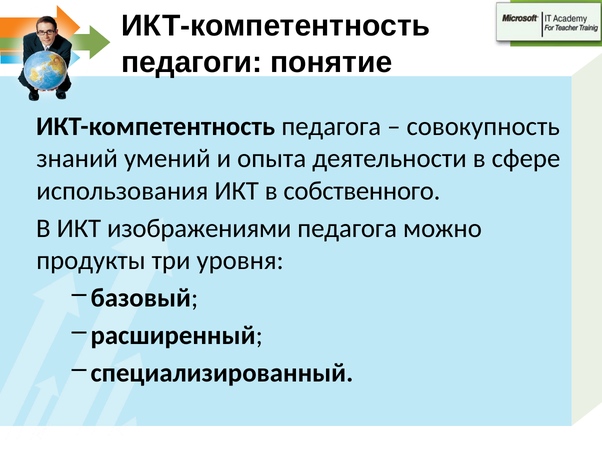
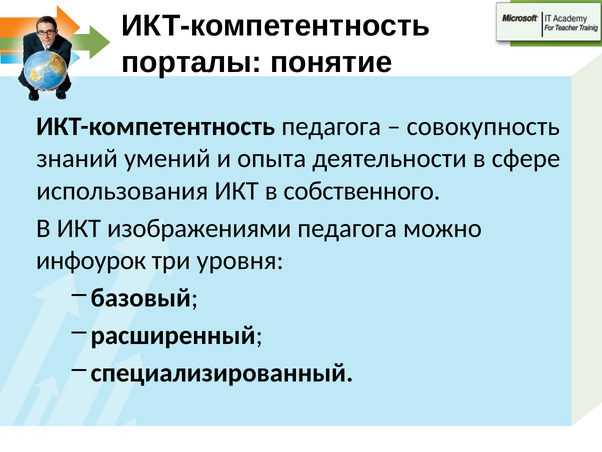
педагоги: педагоги -> порталы (192, 62)
продукты: продукты -> инфоурок (91, 260)
